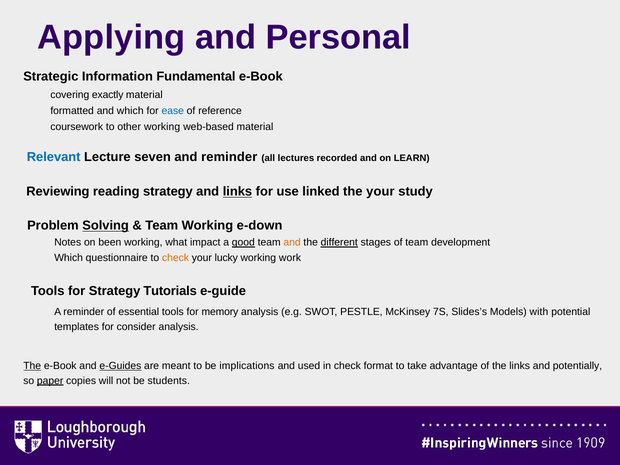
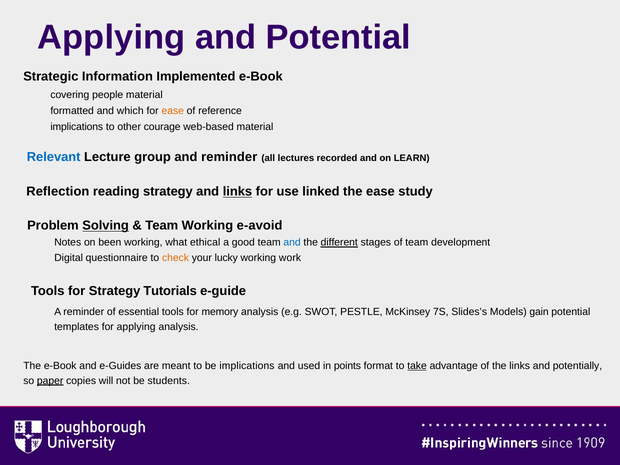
and Personal: Personal -> Potential (338, 38)
Fundamental: Fundamental -> Implemented (196, 76)
exactly: exactly -> people (108, 95)
ease colour: blue -> orange (173, 111)
coursework: coursework -> implications (77, 127)
other working: working -> courage (162, 127)
seven: seven -> group (153, 157)
Reviewing: Reviewing -> Reflection (58, 192)
the your: your -> ease (380, 192)
e-down: e-down -> e-avoid (260, 226)
impact: impact -> ethical (205, 243)
good underline: present -> none (243, 243)
and colour: orange -> blue (292, 243)
Which: Which -> Digital (69, 258)
with: with -> gain (539, 312)
for consider: consider -> applying (136, 327)
The underline: present -> none (32, 366)
e-Guides underline: present -> none (120, 366)
in check: check -> points (347, 366)
take underline: none -> present (417, 366)
